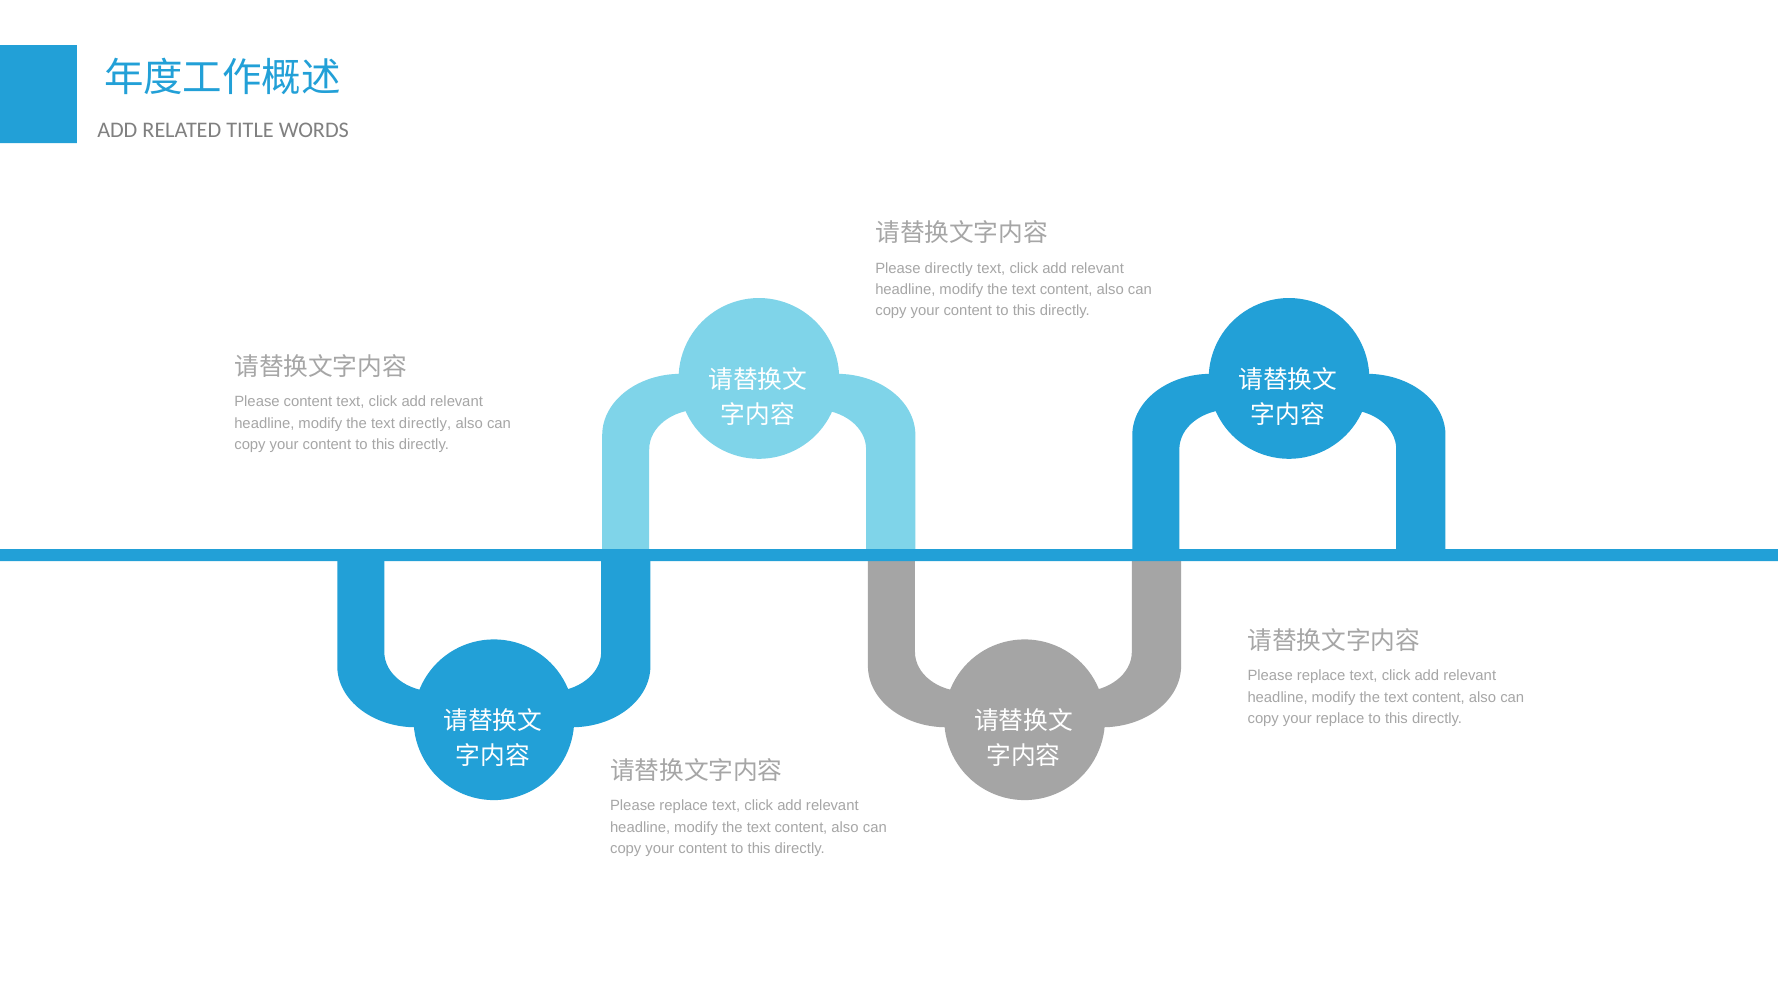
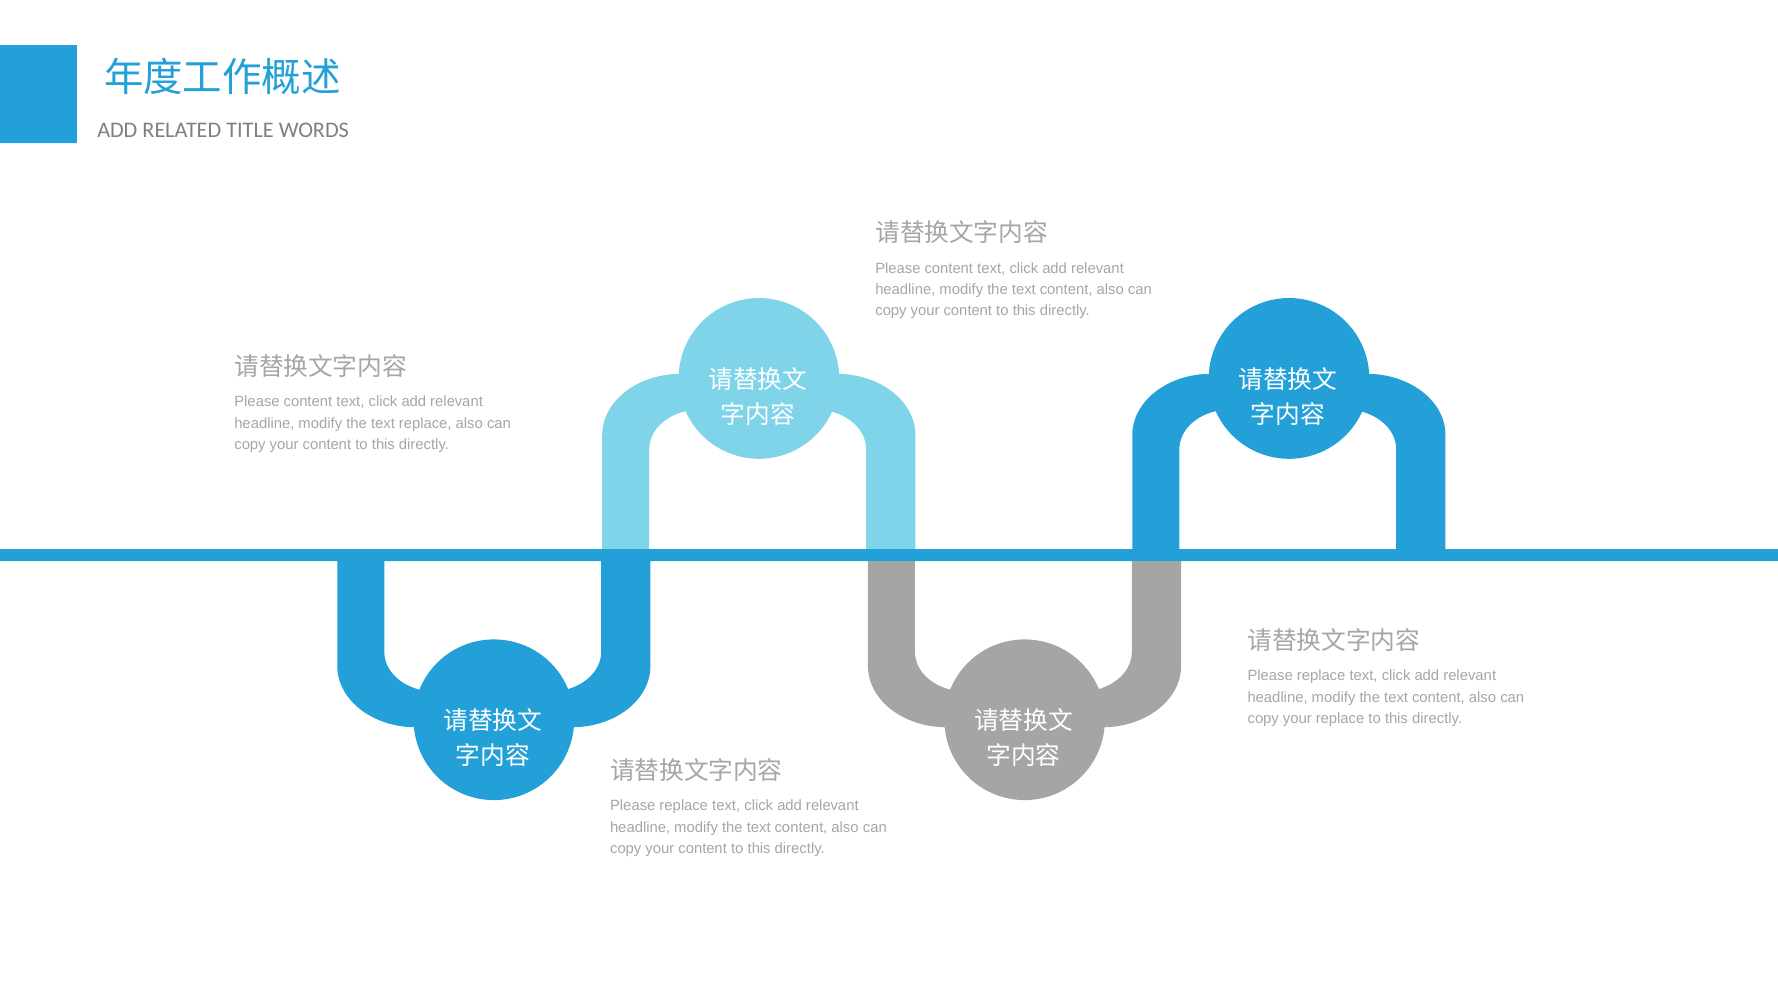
directly: directly -> content (949, 268)
text directly: directly -> replace (425, 423)
